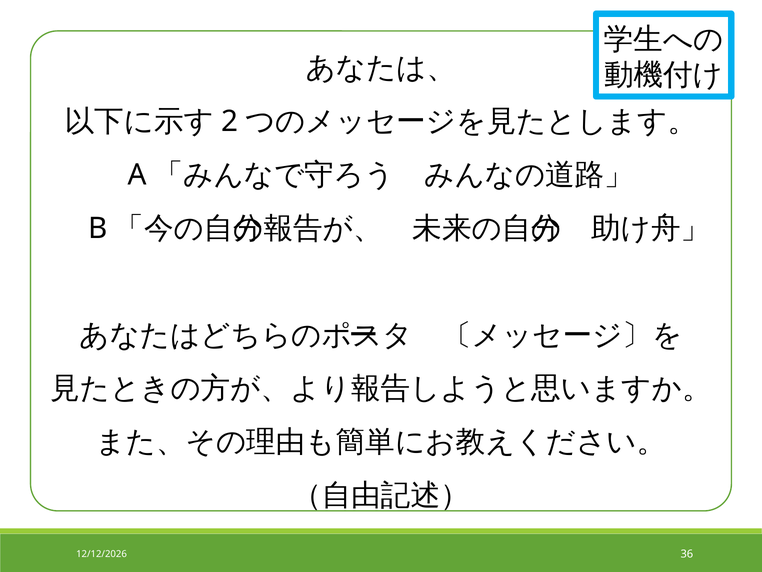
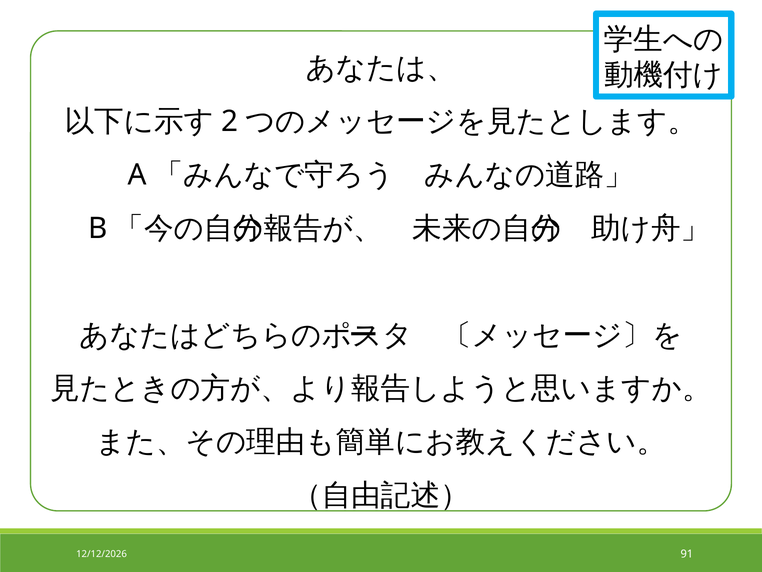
36: 36 -> 91 (687, 553)
